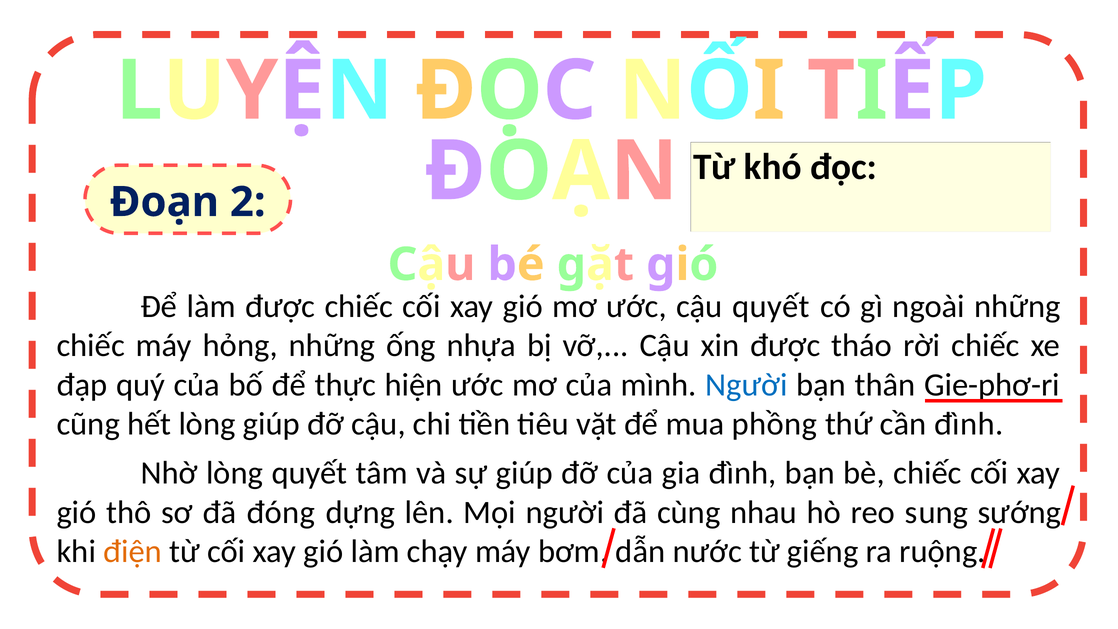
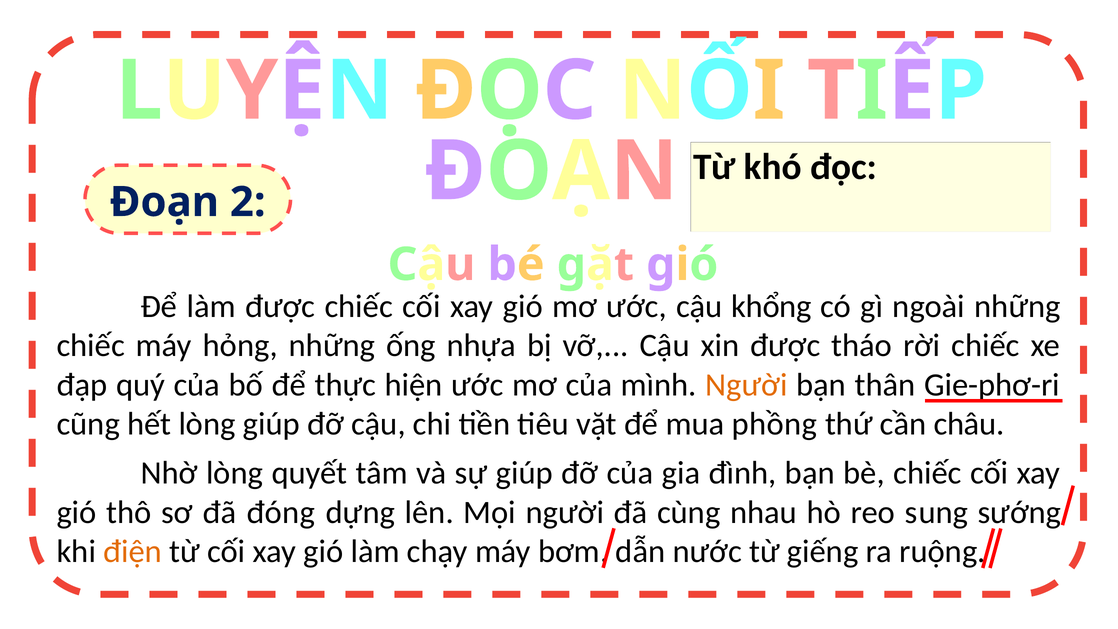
cậu quyết: quyết -> khổng (771, 307)
Người colour: blue -> orange (746, 385)
cần đình: đình -> châu (969, 424)
